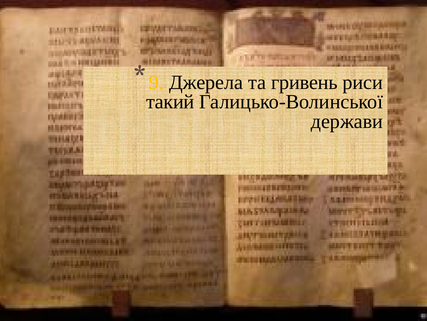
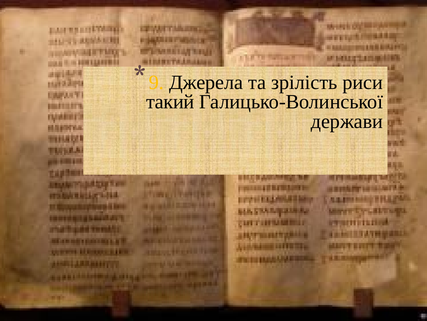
гривень: гривень -> зрілість (304, 82)
